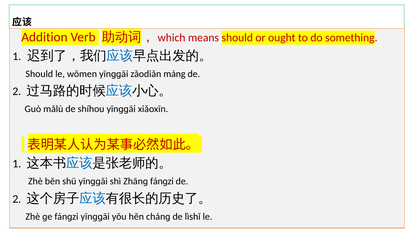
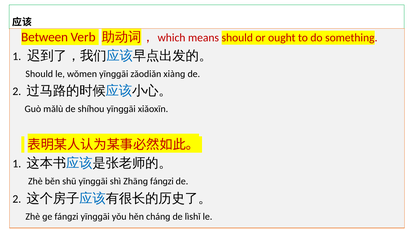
Addition: Addition -> Between (45, 37)
máng: máng -> xiànɡ (174, 74)
